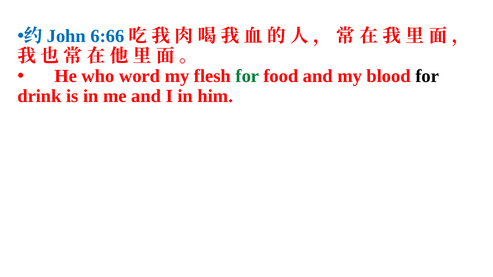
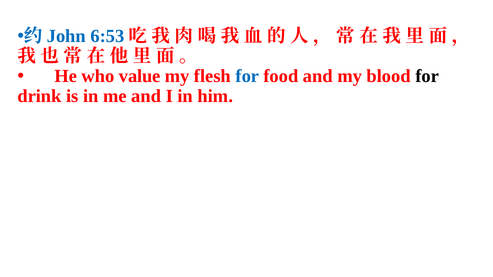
6:66: 6:66 -> 6:53 (107, 36)
word: word -> value (140, 76)
for colour: green -> blue (247, 76)
